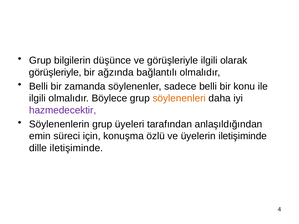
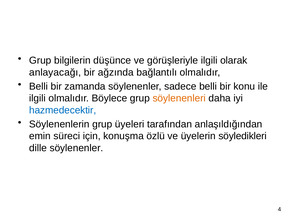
görüşleriyle: görüşleriyle -> anlayacağı (55, 72)
hazmedecektir colour: purple -> blue (63, 110)
üyelerin iletişiminde: iletişiminde -> söyledikleri (243, 136)
dille iletişiminde: iletişiminde -> söylenenler (76, 148)
